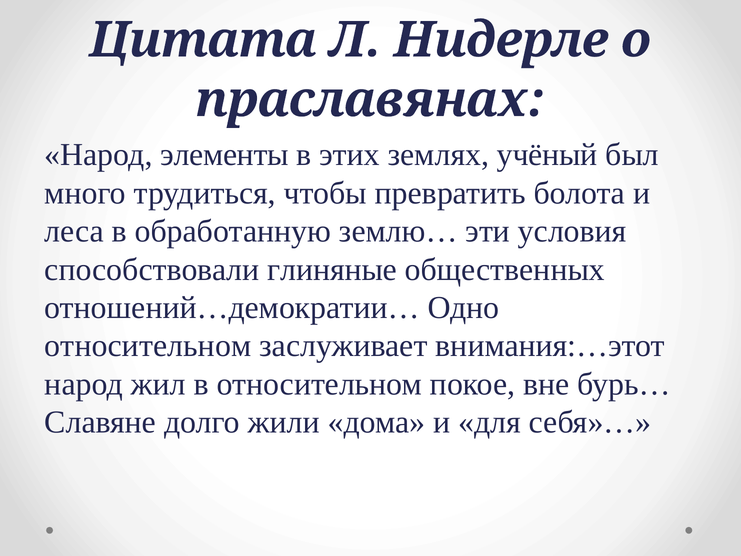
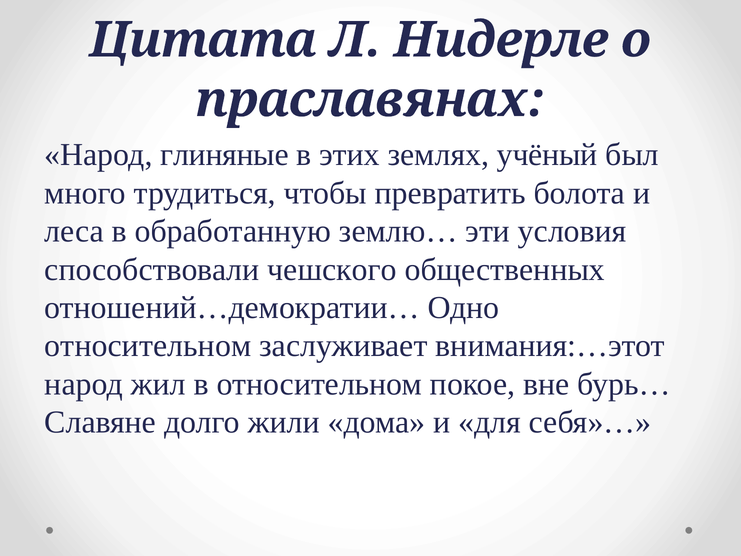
элементы: элементы -> глиняные (225, 155)
глиняные: глиняные -> чешского (332, 269)
